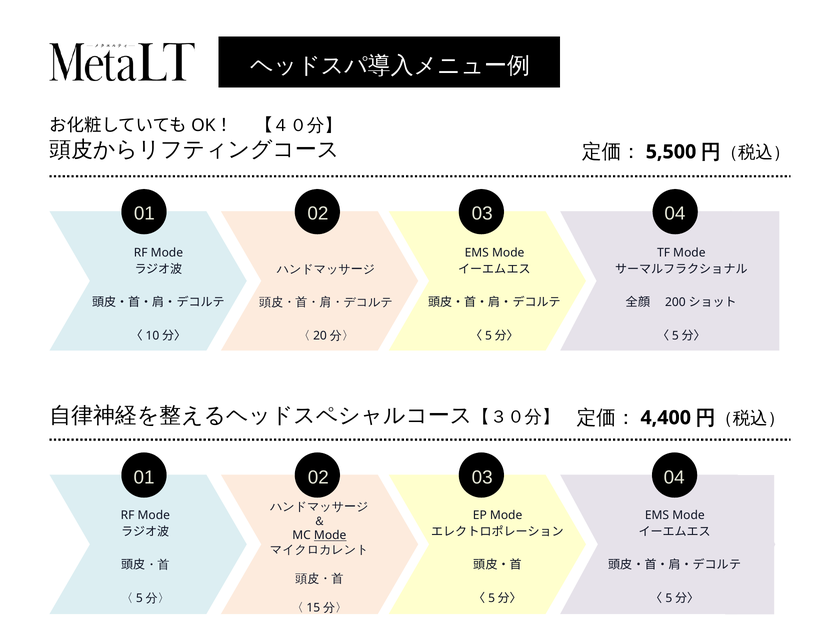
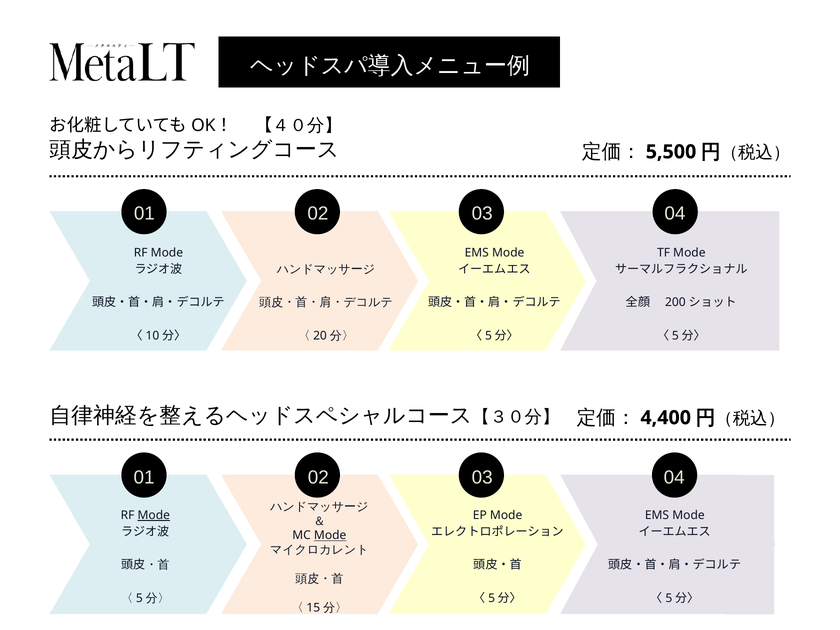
Mode underline: none -> present (154, 515)
